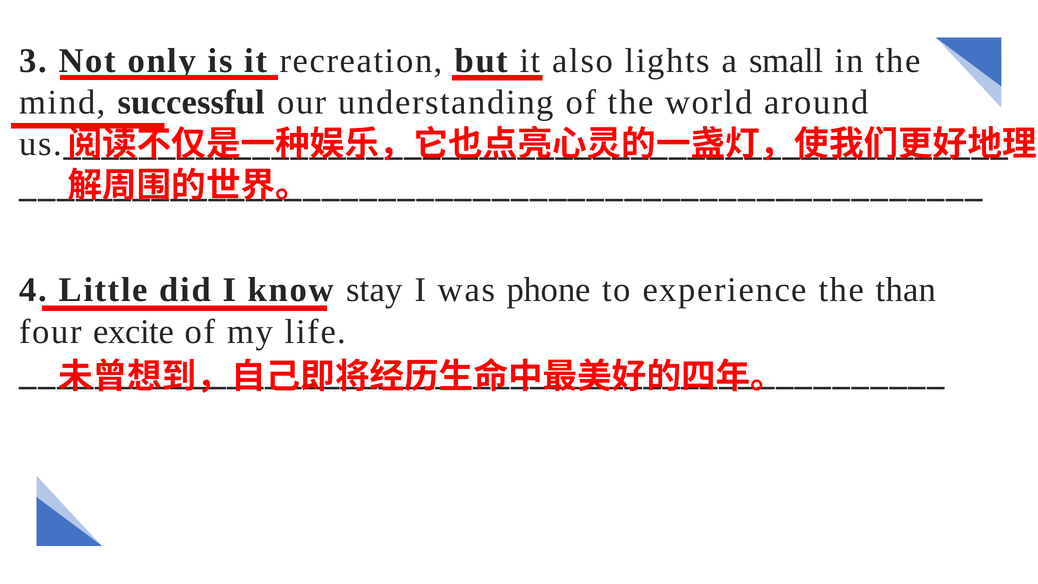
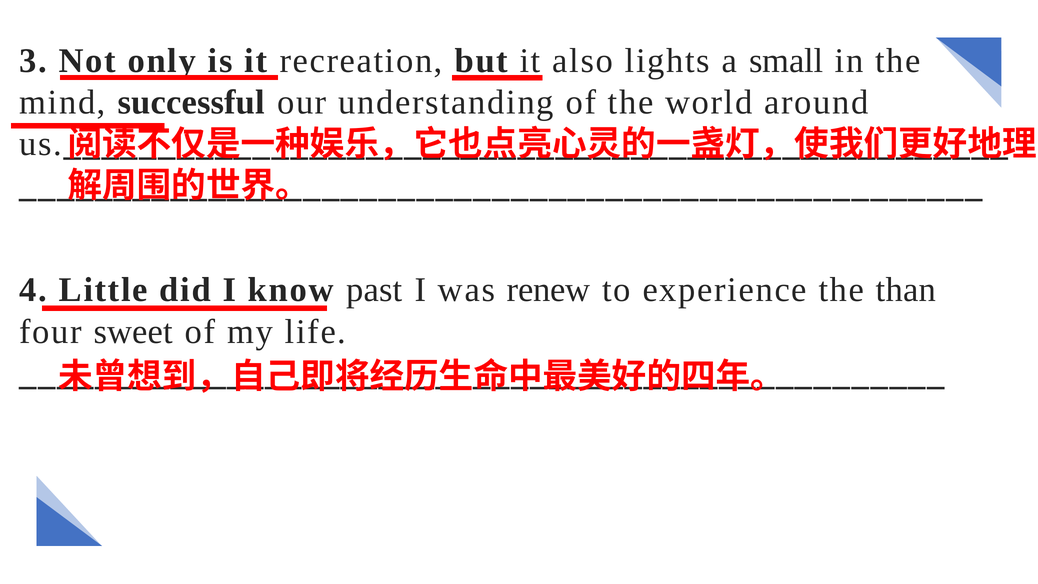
stay: stay -> past (374, 290)
phone: phone -> renew (549, 290)
excite: excite -> sweet (133, 332)
